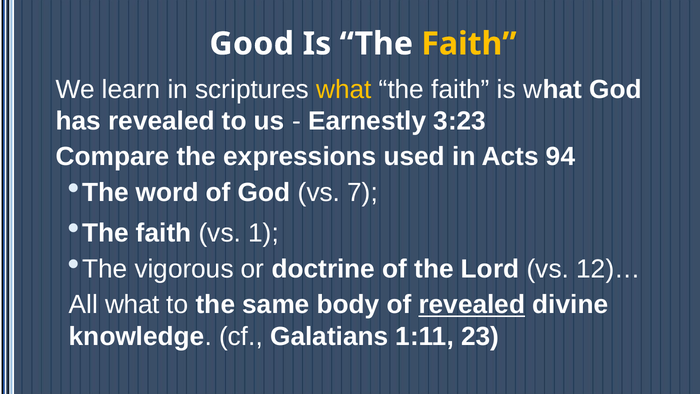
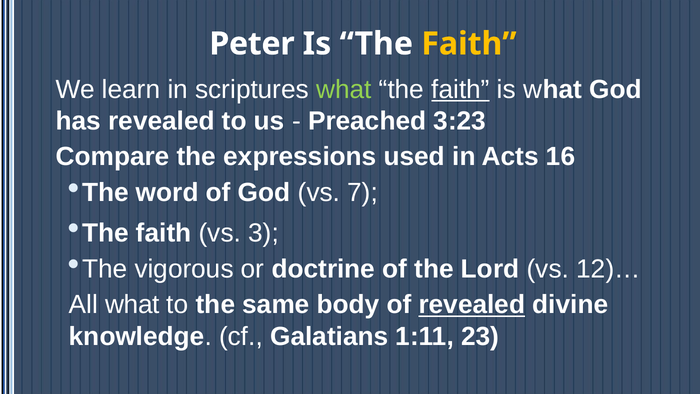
Good: Good -> Peter (252, 44)
what colour: yellow -> light green (344, 89)
faith underline: none -> present (461, 89)
Earnestly: Earnestly -> Preached (367, 121)
94: 94 -> 16 (561, 157)
1: 1 -> 3 (263, 233)
